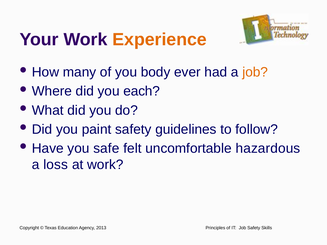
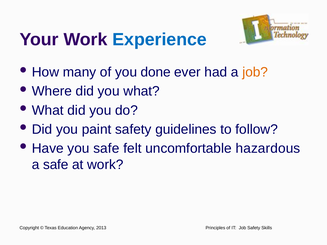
Experience colour: orange -> blue (160, 40)
body: body -> done (156, 72)
you each: each -> what (142, 91)
a loss: loss -> safe (56, 165)
